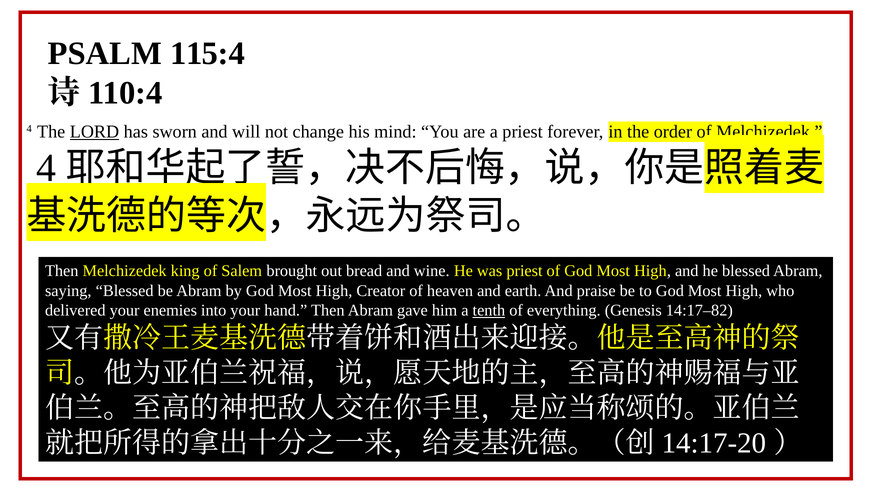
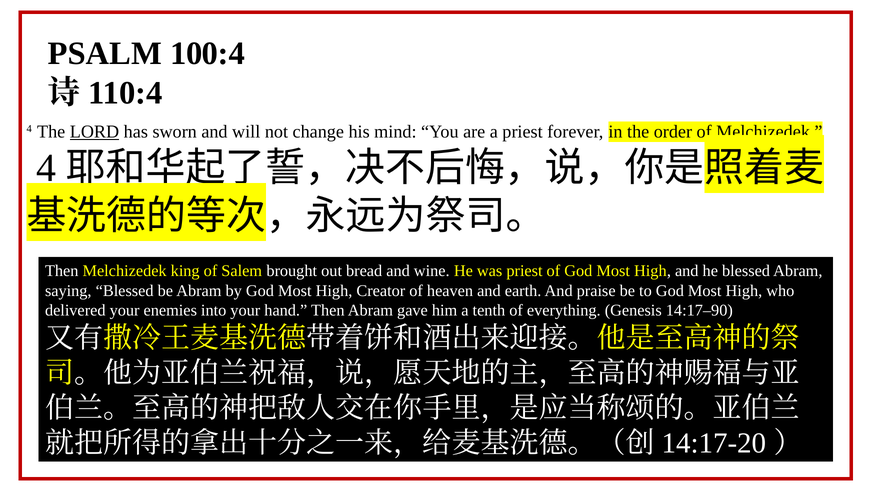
115:4: 115:4 -> 100:4 (207, 53)
tenth underline: present -> none (489, 310)
14:17–82: 14:17–82 -> 14:17–90 (699, 310)
